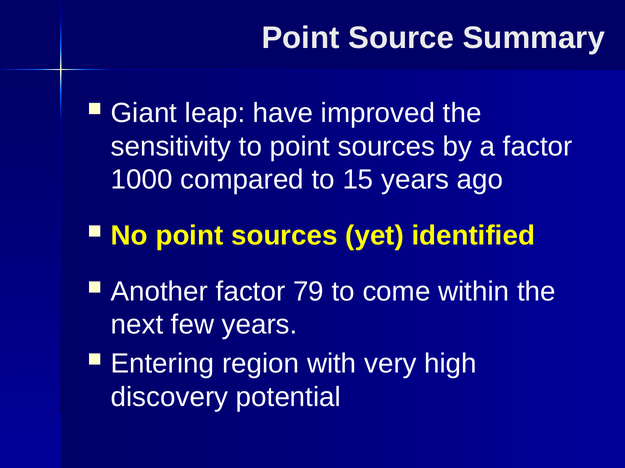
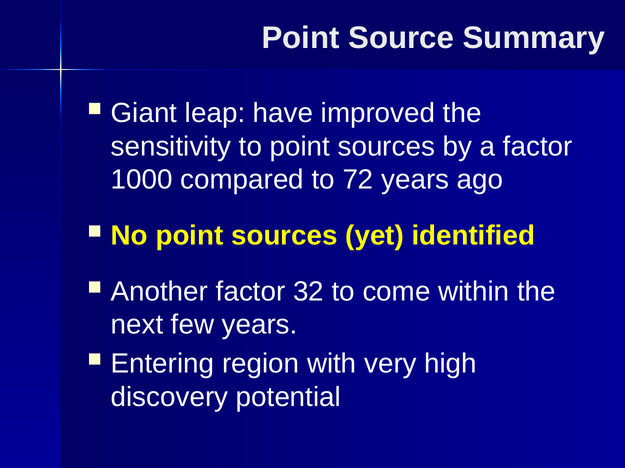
15: 15 -> 72 (358, 180)
79: 79 -> 32 (308, 292)
